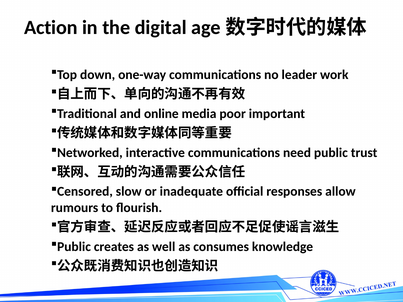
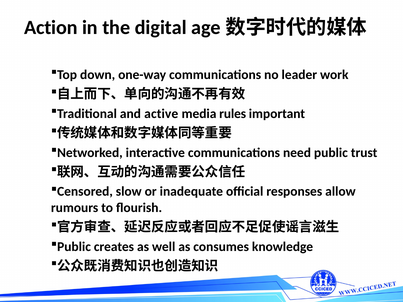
online: online -> active (161, 114)
poor: poor -> rules (233, 114)
